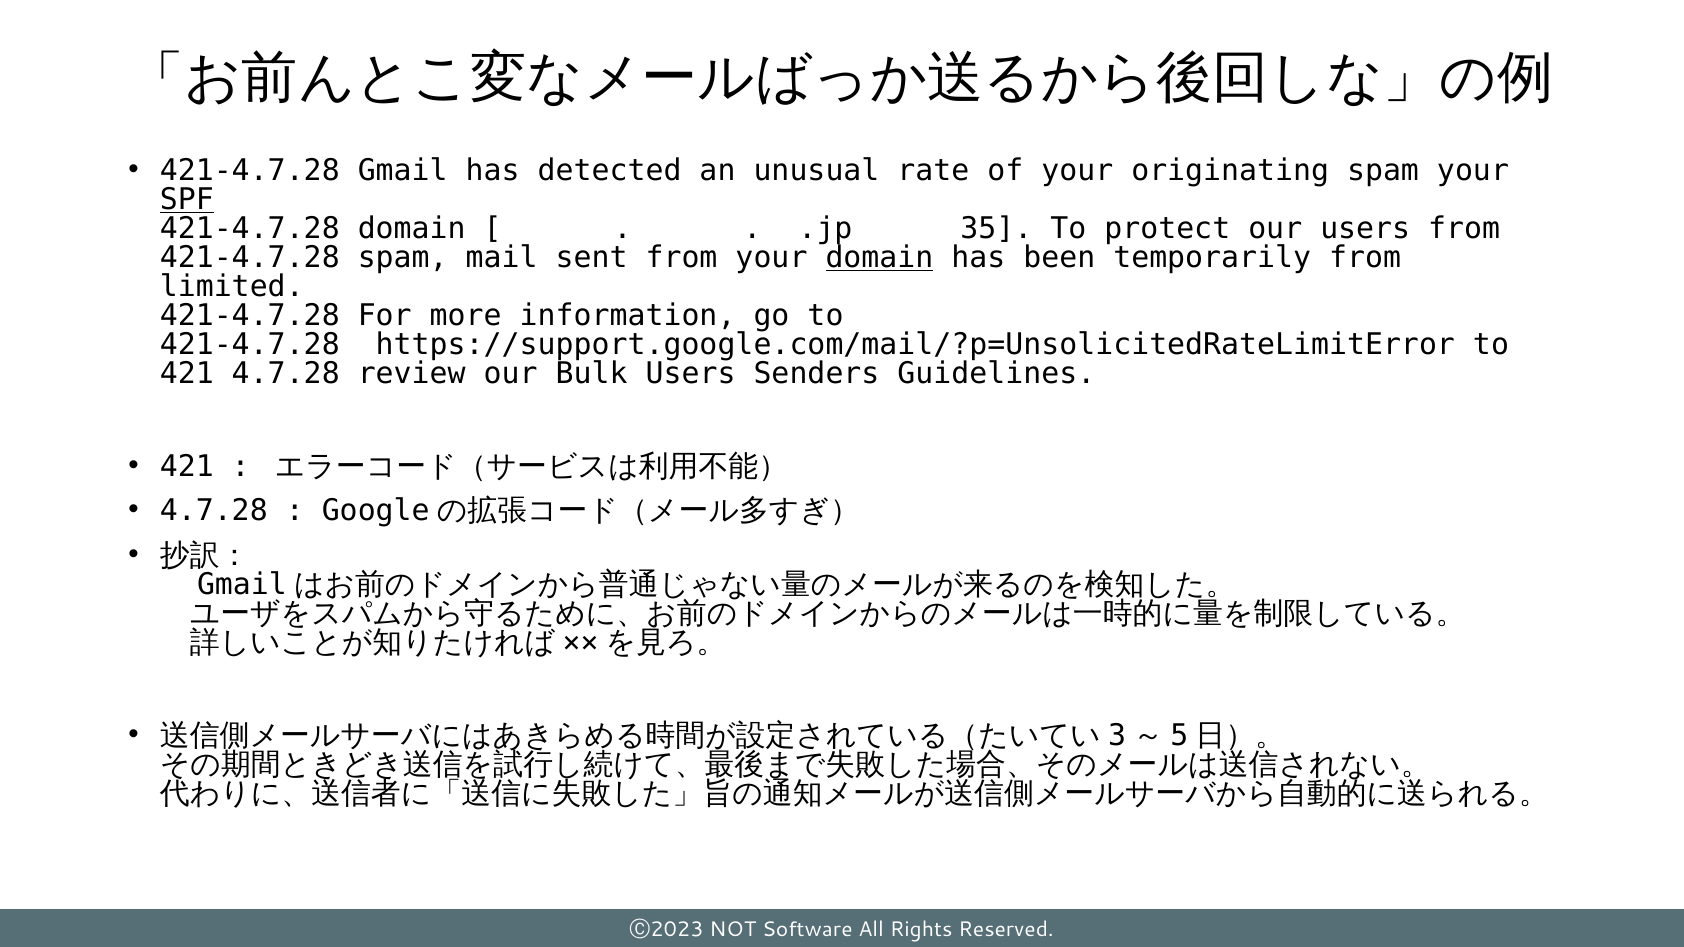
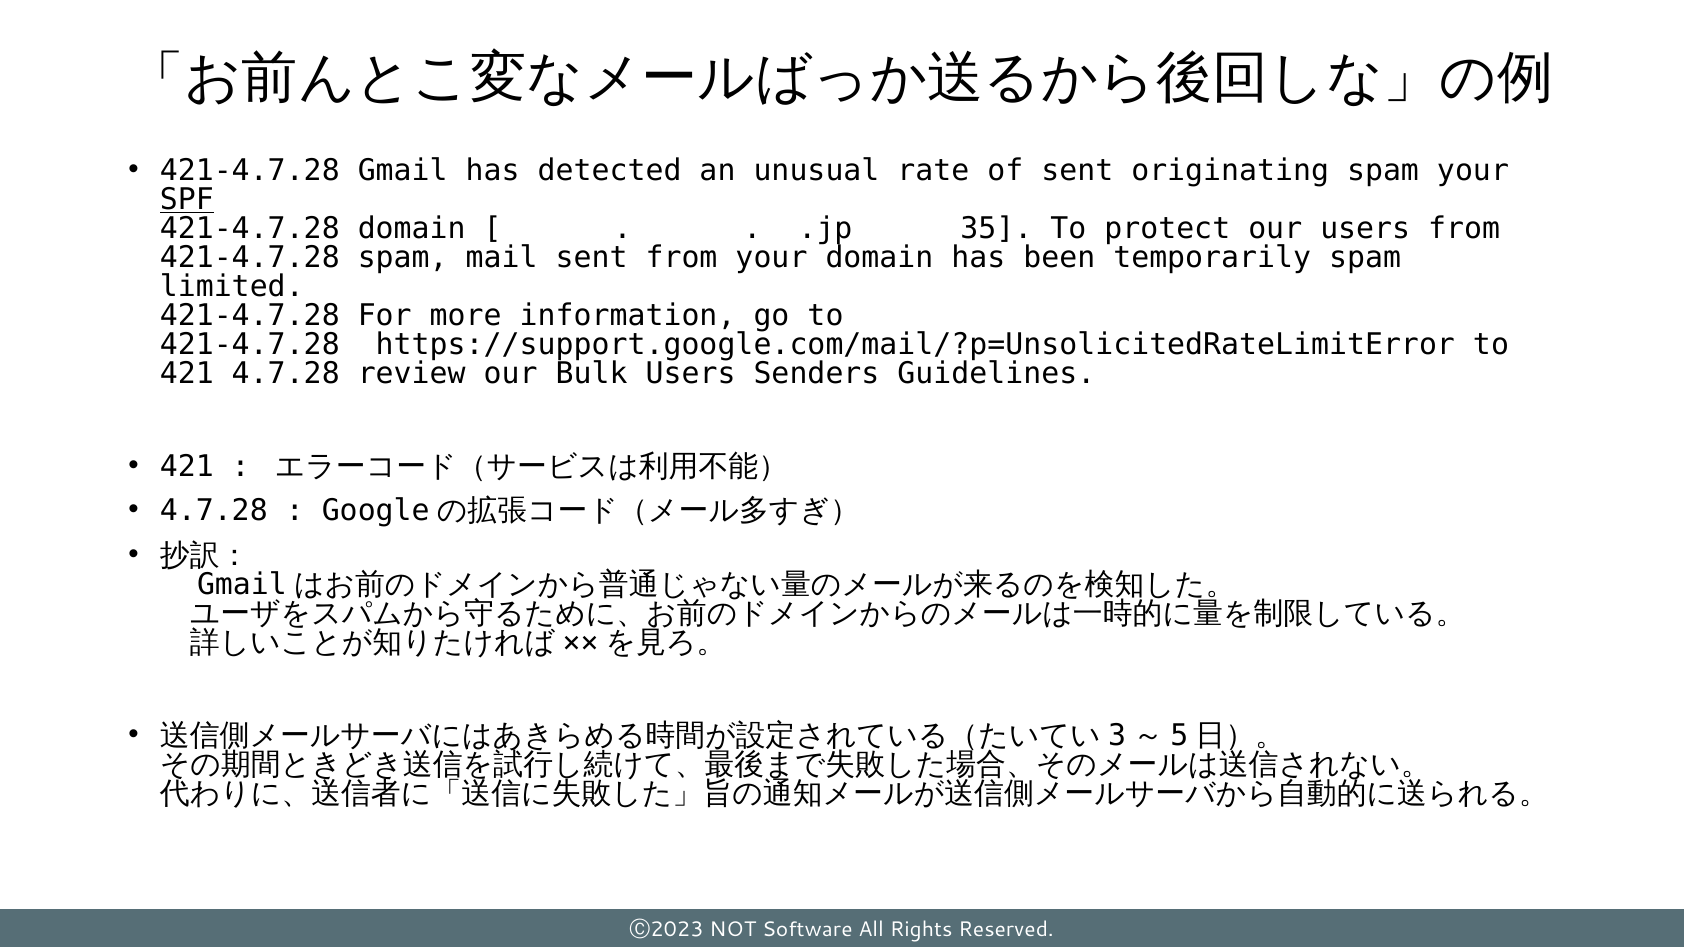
of your: your -> sent (1077, 171)
domain underline: present -> none (879, 258)
temporarily from: from -> spam (1365, 258)
